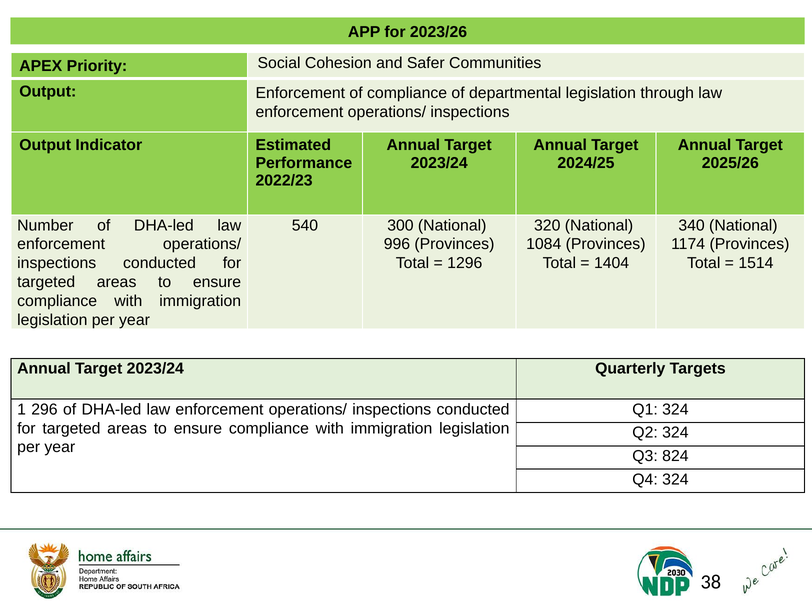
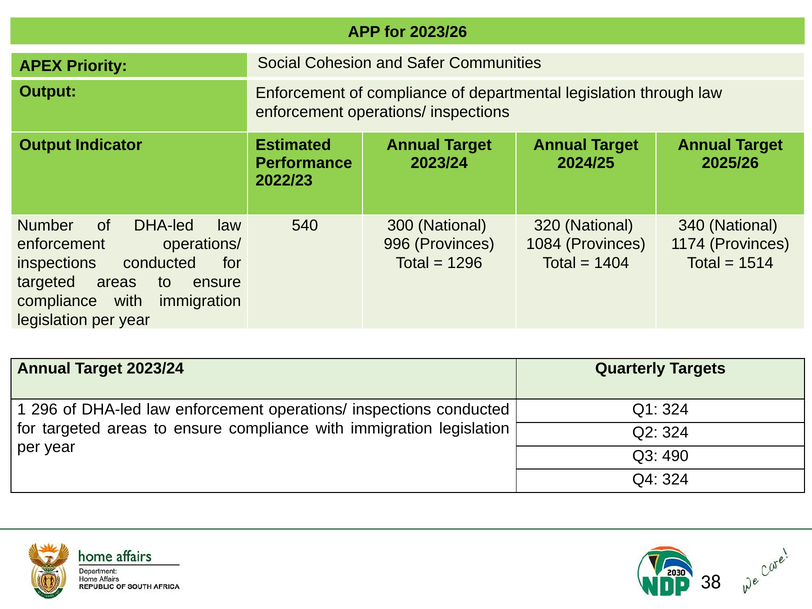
824: 824 -> 490 (675, 456)
